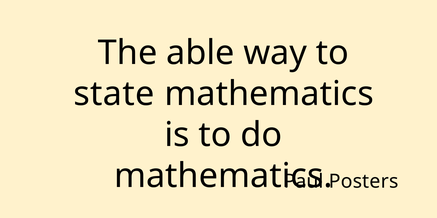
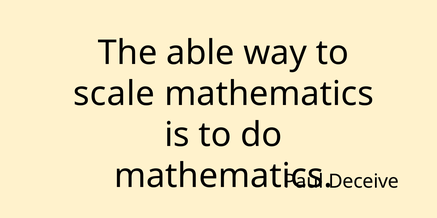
state: state -> scale (114, 94)
Posters: Posters -> Deceive (364, 182)
